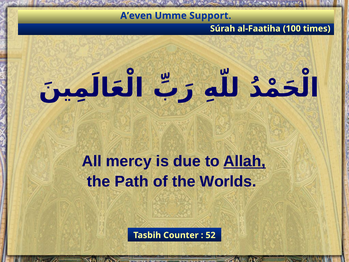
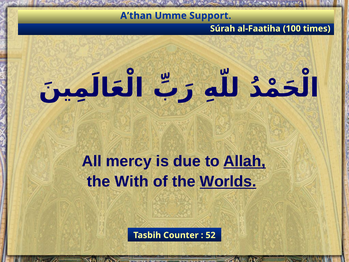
A’even: A’even -> A’than (136, 16)
Path: Path -> With (132, 181)
Worlds underline: none -> present (228, 181)
